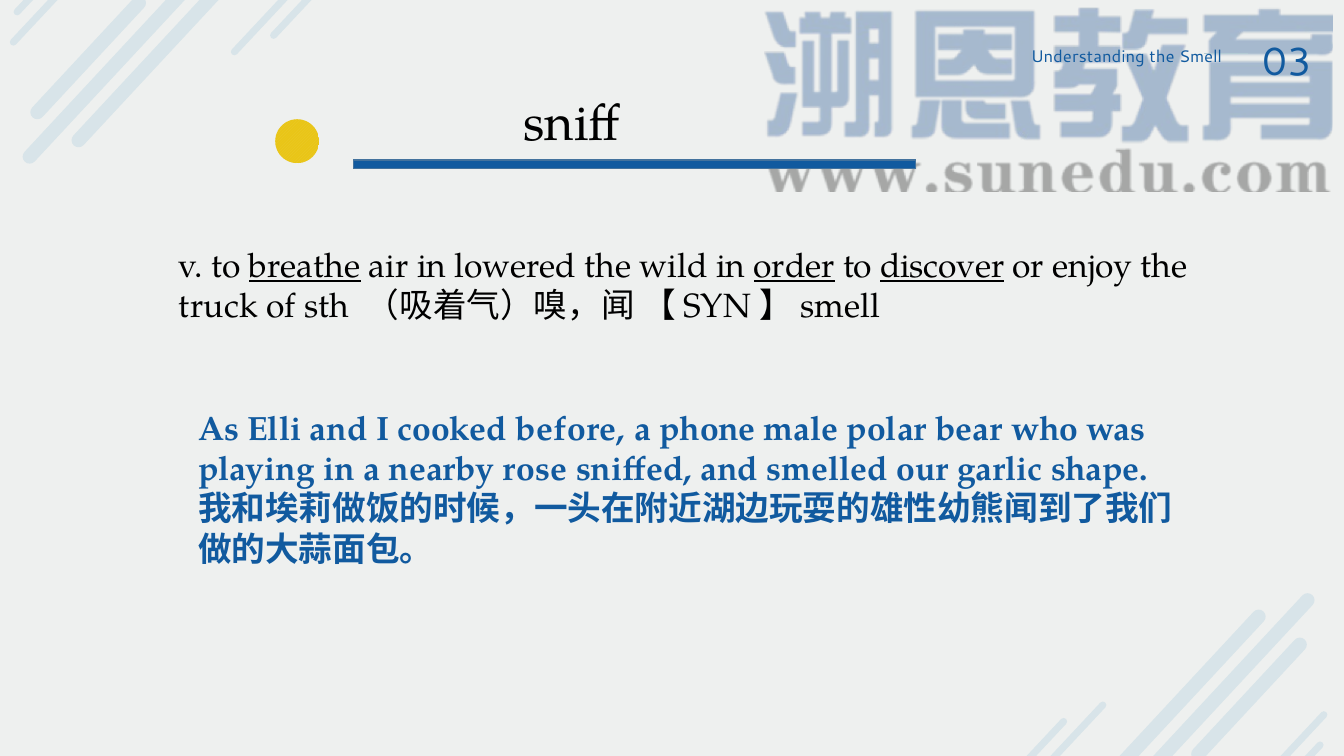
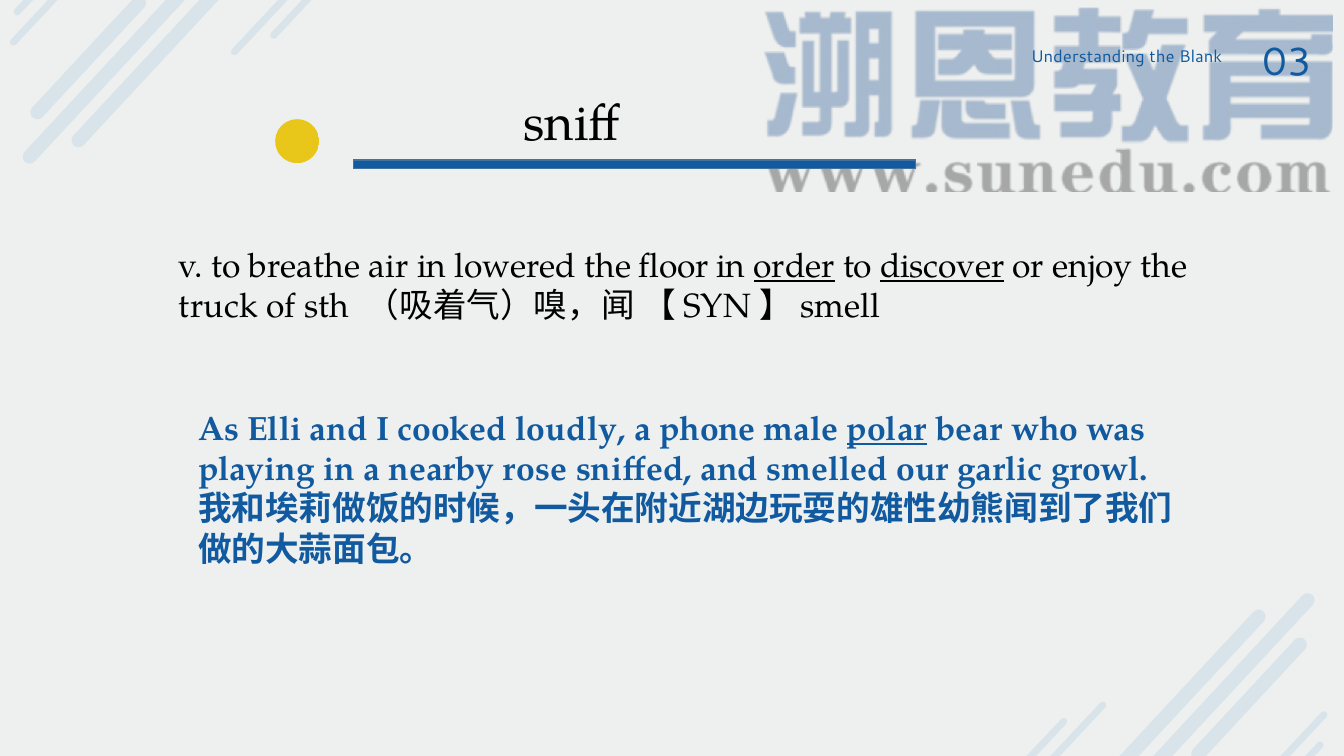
the Smell: Smell -> Blank (1201, 57)
breathe underline: present -> none (305, 266)
wild: wild -> floor (674, 266)
before: before -> loudly (571, 429)
polar underline: none -> present (887, 429)
shape: shape -> growl (1099, 470)
